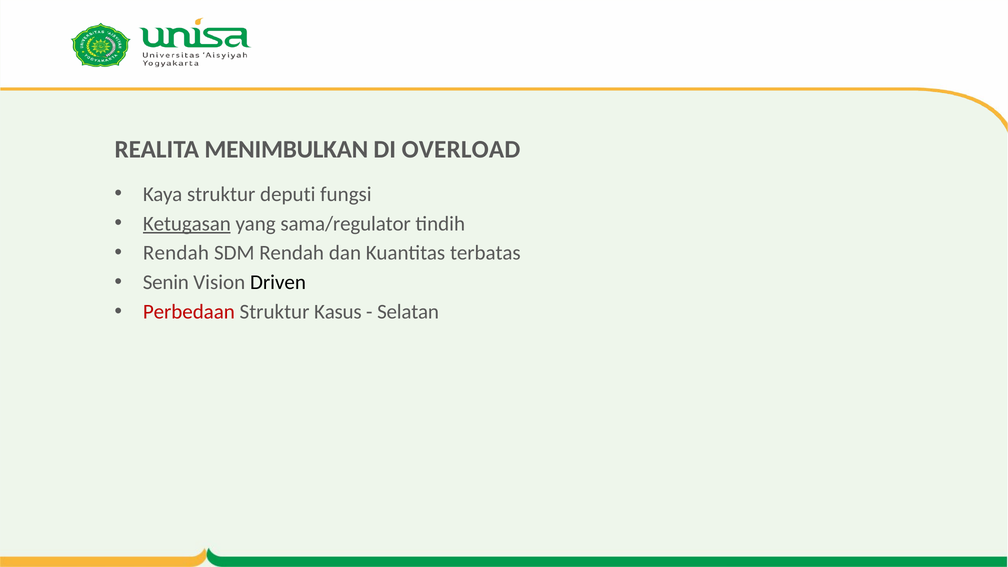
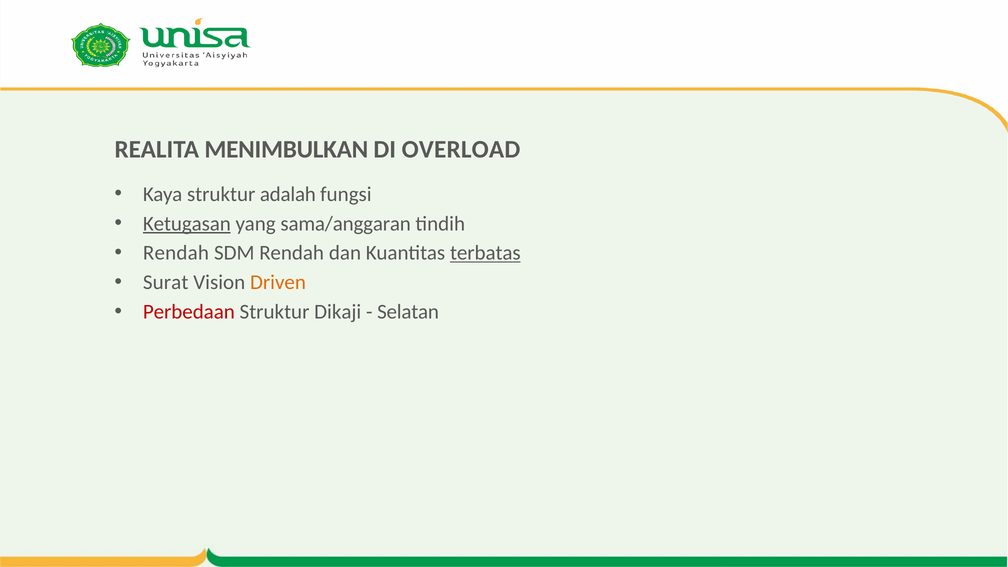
deputi: deputi -> adalah (288, 194)
sama/regulator: sama/regulator -> sama/anggaran (346, 224)
terbatas underline: none -> present (485, 253)
Senin: Senin -> Surat (166, 282)
Driven colour: black -> orange (278, 282)
Kasus: Kasus -> Dikaji (338, 312)
